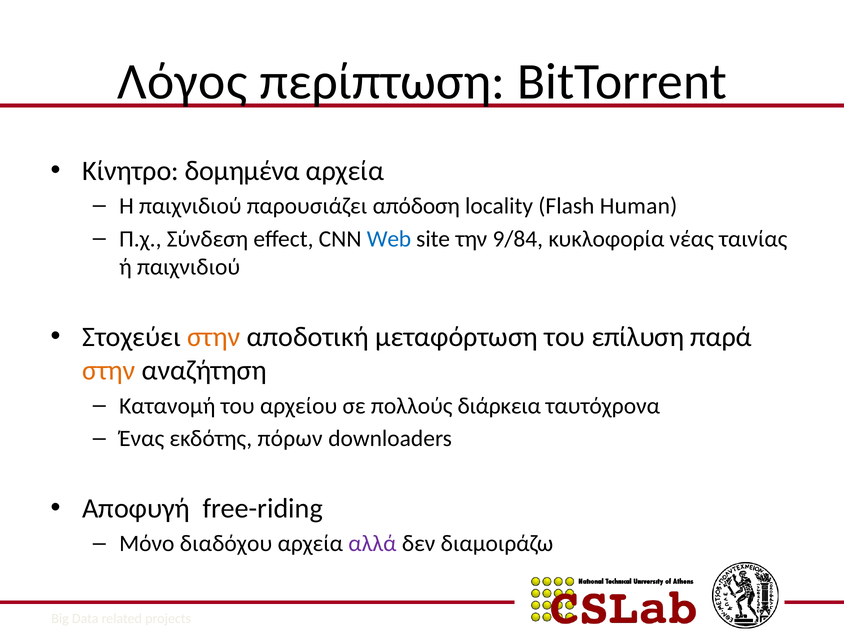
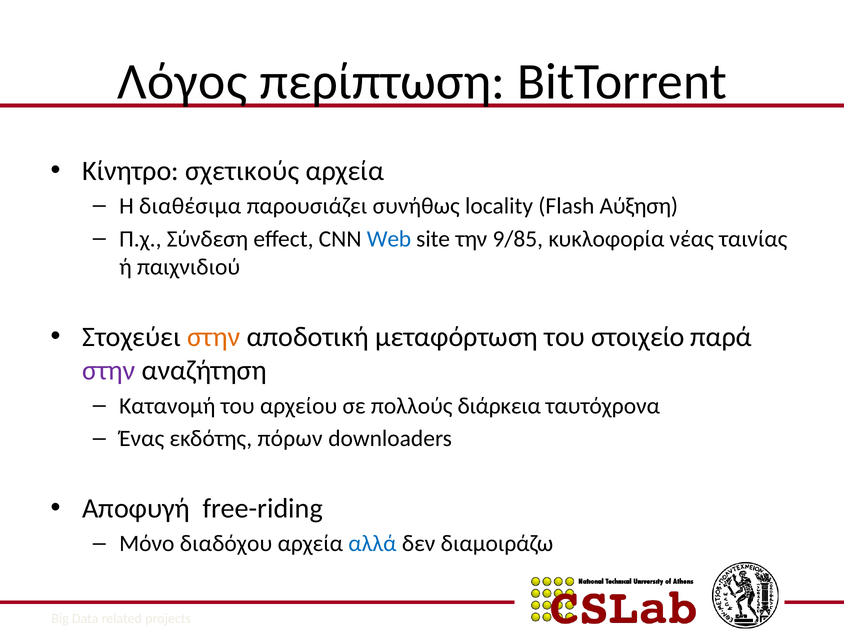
δομημένα: δομημένα -> σχετικούς (242, 171)
Η παιχνιδιού: παιχνιδιού -> διαθέσιμα (190, 206)
απόδοση: απόδοση -> συνήθως (416, 206)
Human: Human -> Αύξηση (639, 206)
9/84: 9/84 -> 9/85 (518, 239)
επίλυση: επίλυση -> στοιχείο (638, 337)
στην colour: orange -> purple (109, 371)
αλλά colour: purple -> blue (372, 544)
